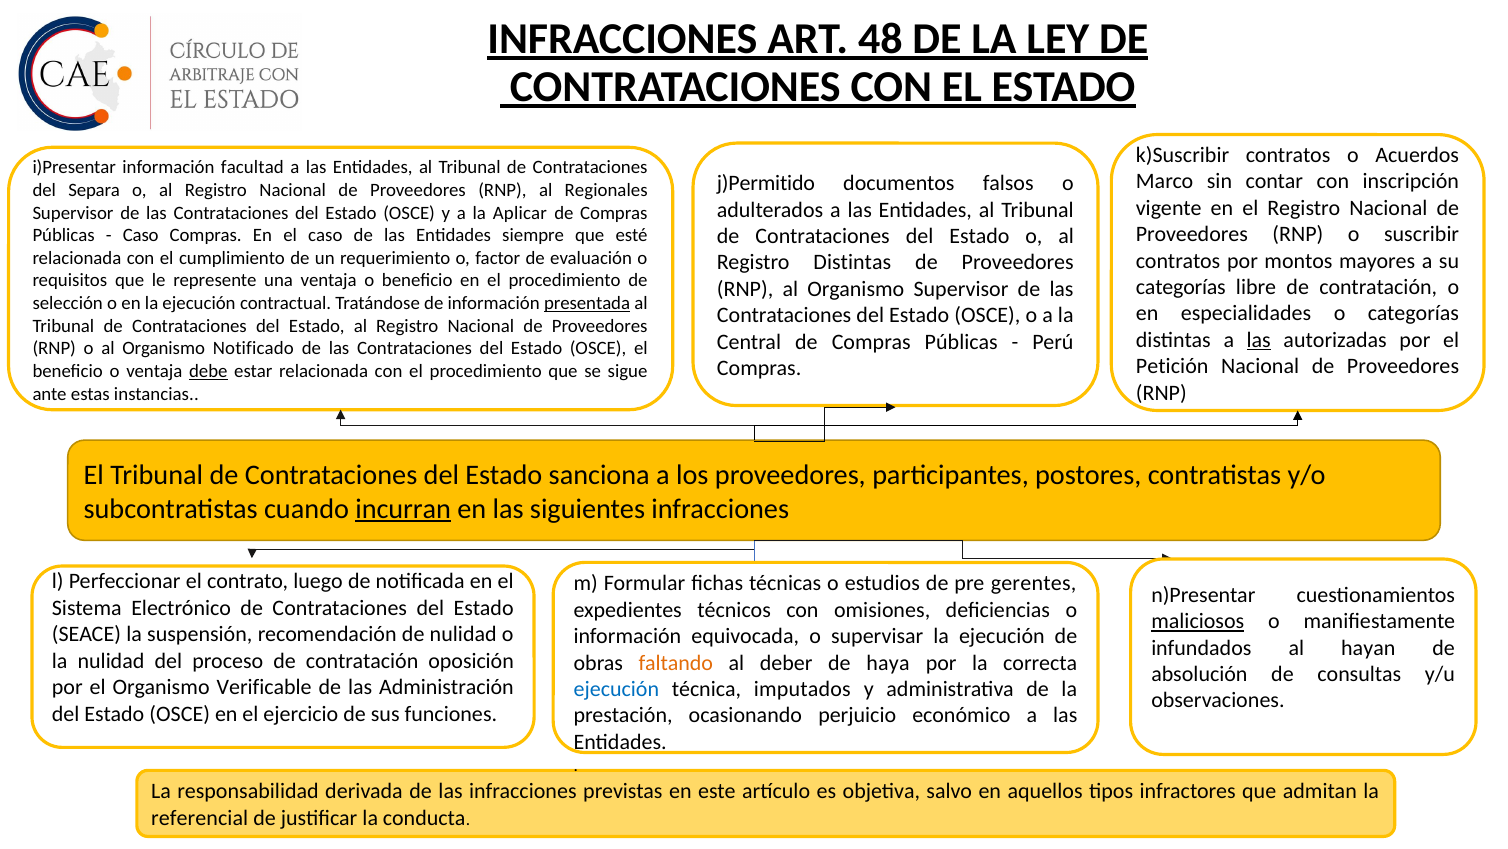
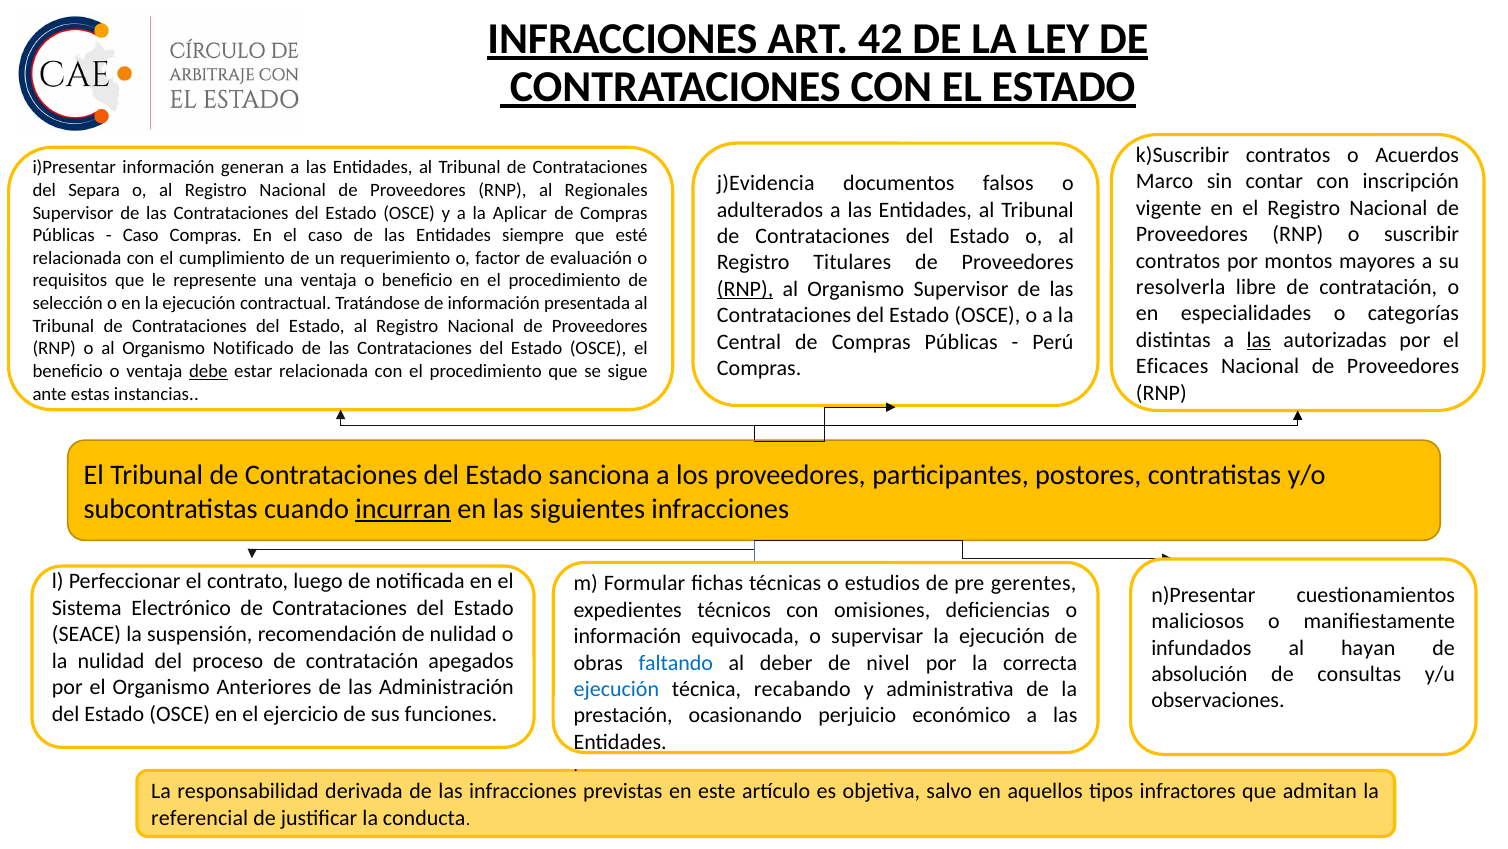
48: 48 -> 42 (880, 39)
facultad: facultad -> generan (252, 167)
j)Permitido: j)Permitido -> j)Evidencia (766, 183)
Registro Distintas: Distintas -> Titulares (852, 262)
categorías: categorías -> resolverla (1181, 287)
RNP underline: none -> present (745, 289)
presentada underline: present -> none (587, 303)
Petición: Petición -> Eficaces (1172, 366)
maliciosos underline: present -> none (1198, 621)
oposición: oposición -> apegados (471, 660)
faltando colour: orange -> blue (676, 662)
haya: haya -> nivel (888, 662)
Verificable: Verificable -> Anteriores (264, 687)
imputados: imputados -> recabando (802, 689)
